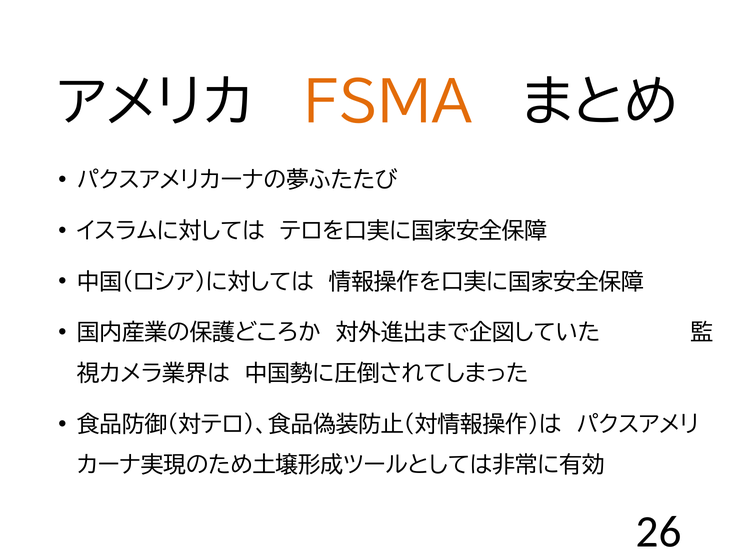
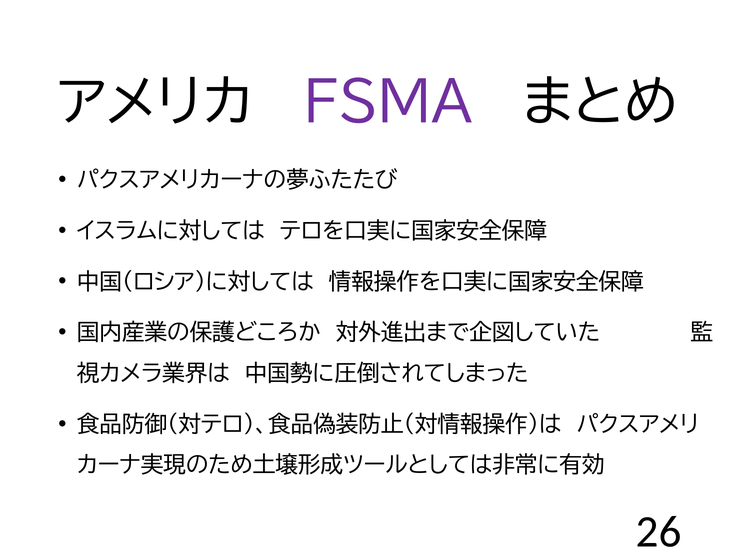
FSMA colour: orange -> purple (388, 103)
